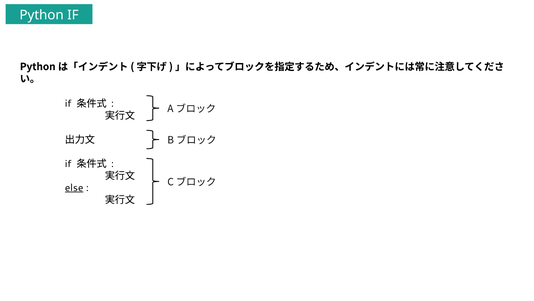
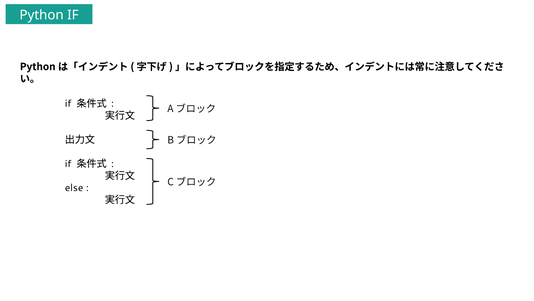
else underline: present -> none (74, 187)
